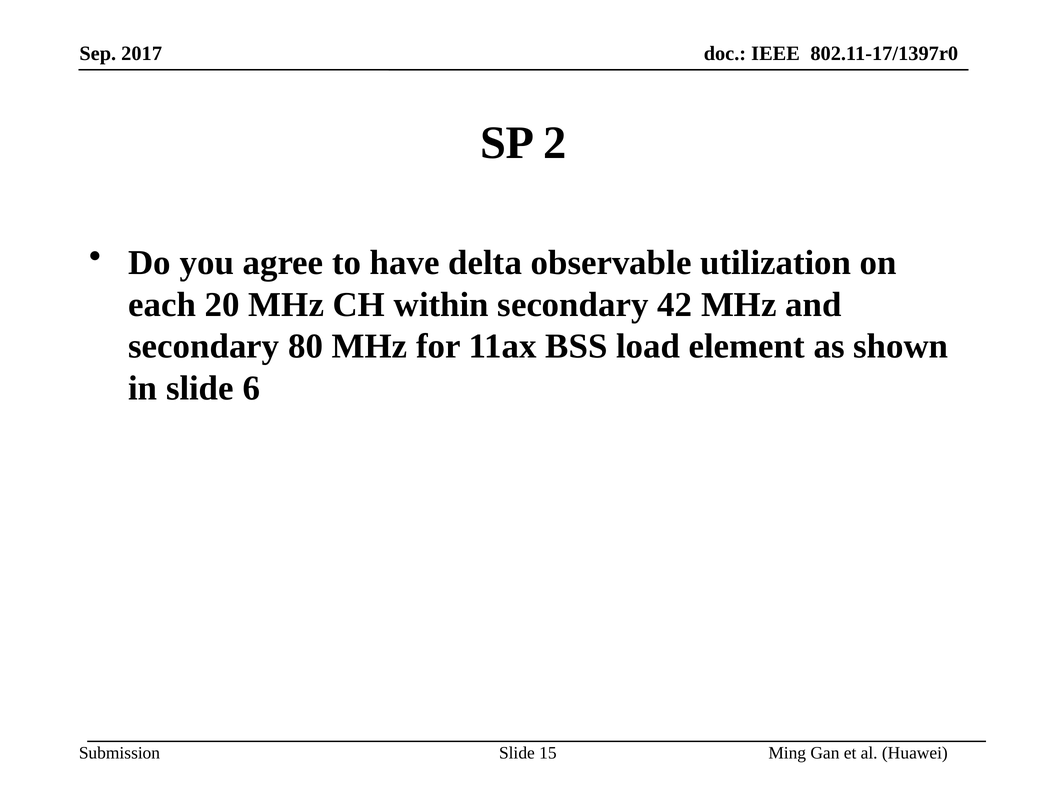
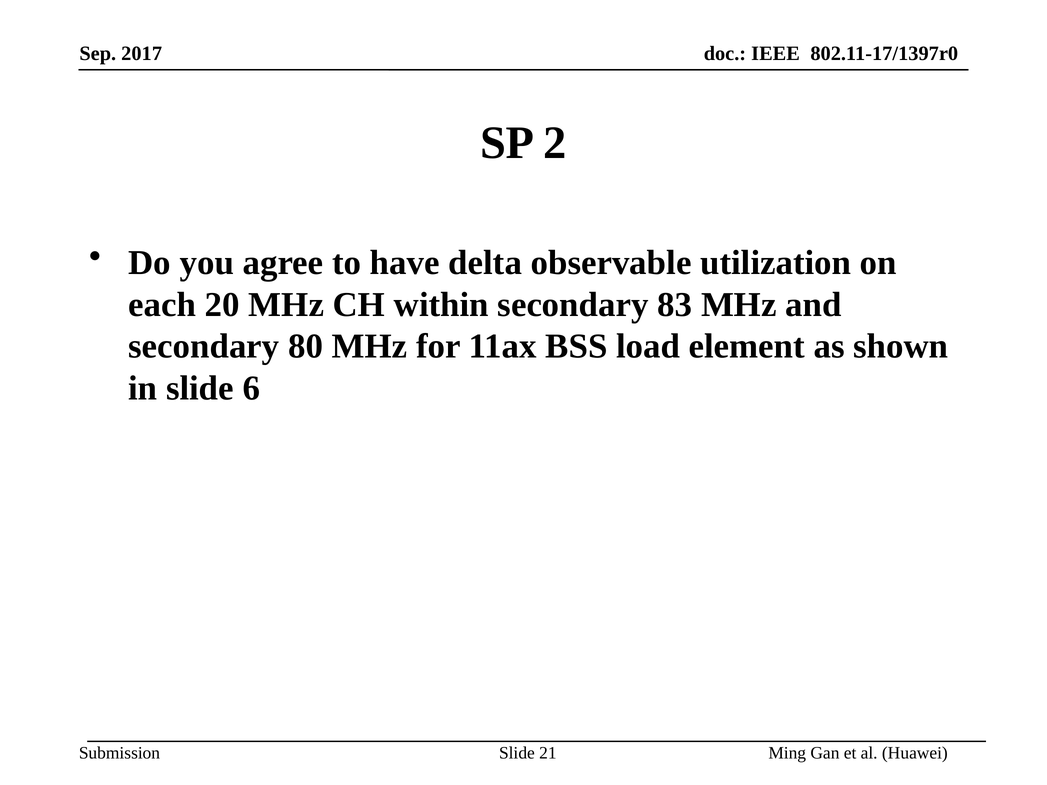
42: 42 -> 83 (675, 305)
15: 15 -> 21 (548, 753)
